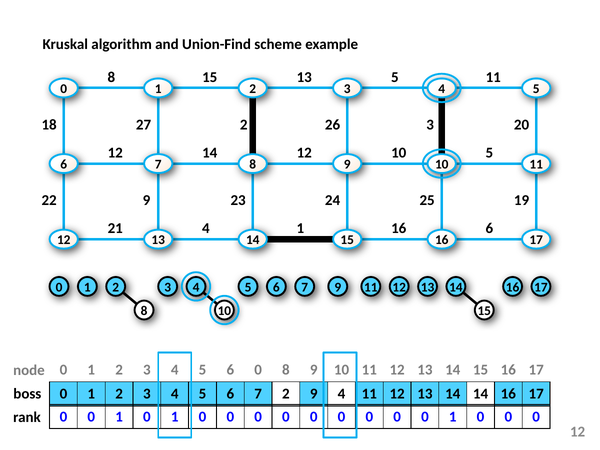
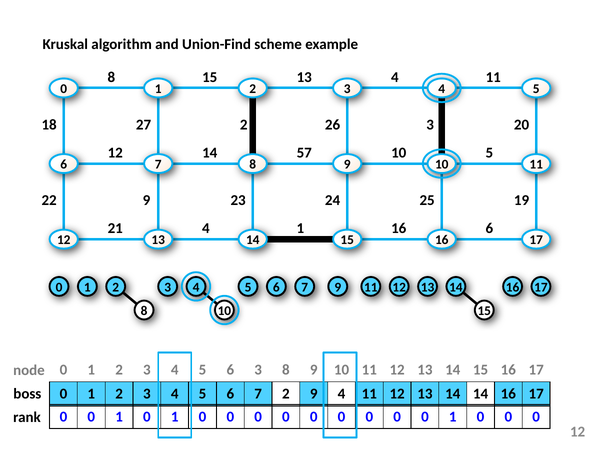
13 5: 5 -> 4 (395, 77)
14 12: 12 -> 57 (304, 153)
6 0: 0 -> 3 (258, 370)
